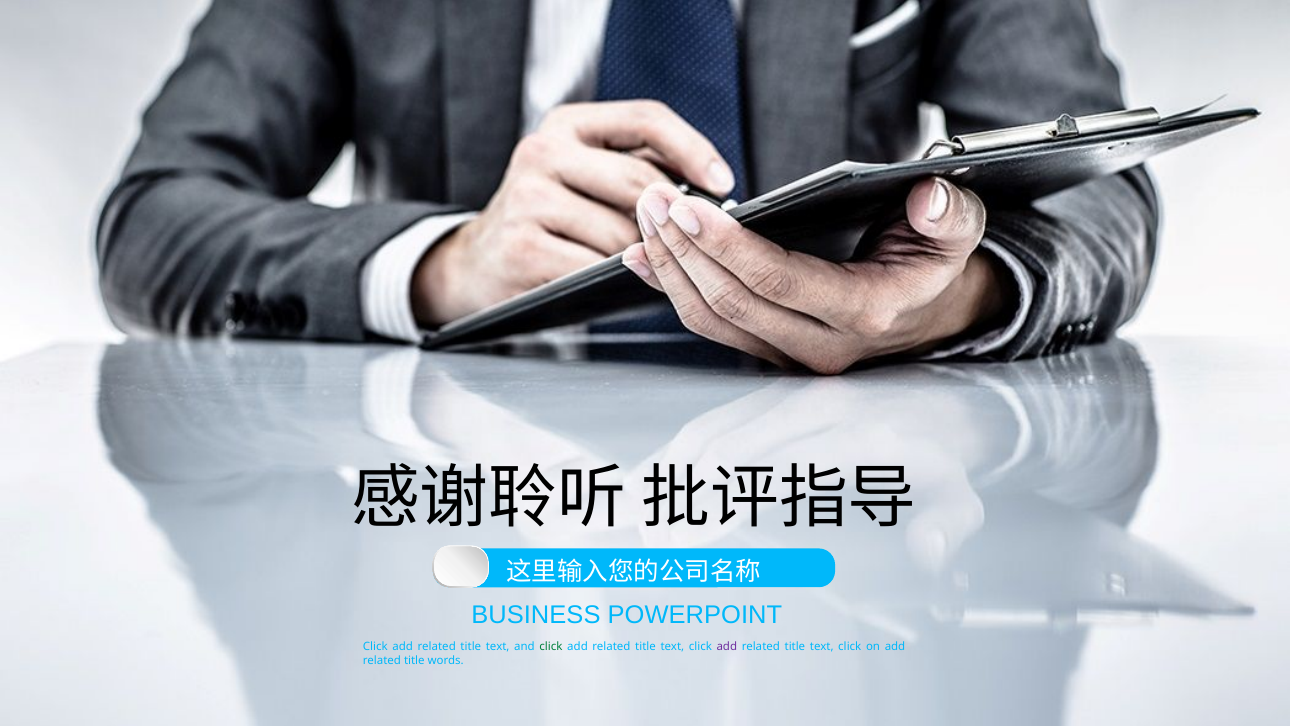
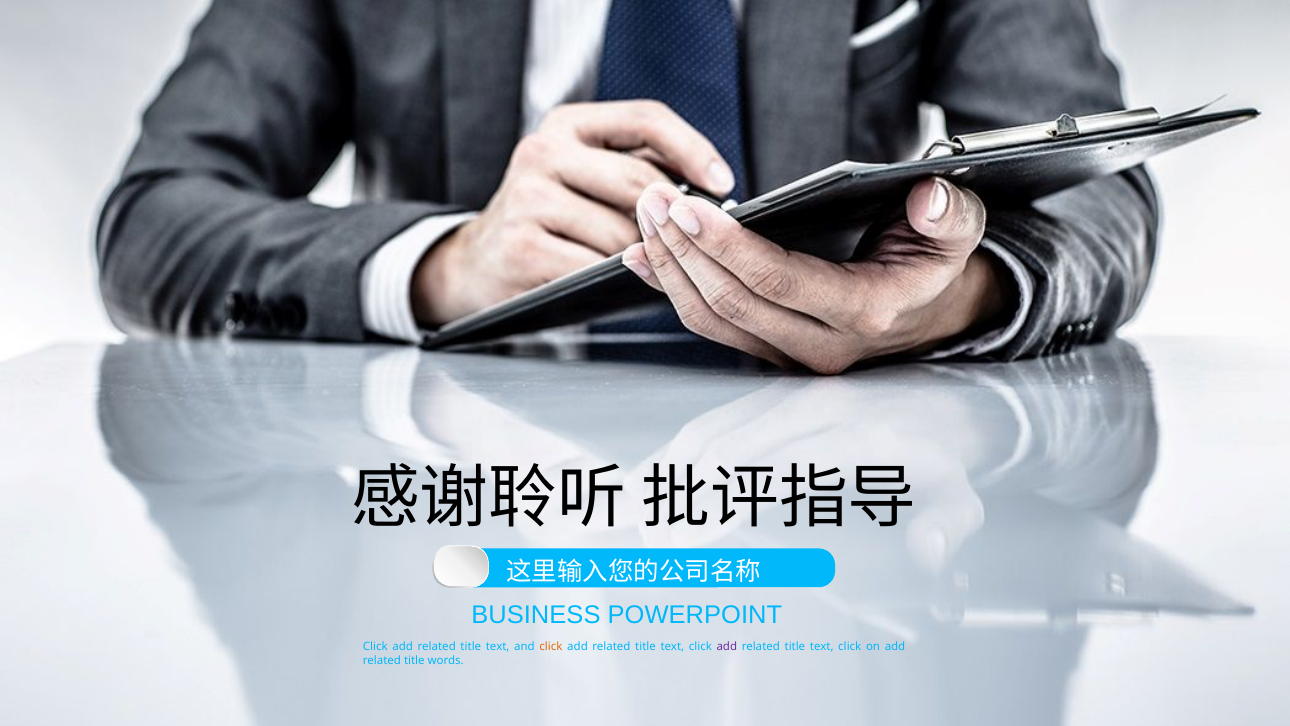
click colour: green -> orange (551, 647)
